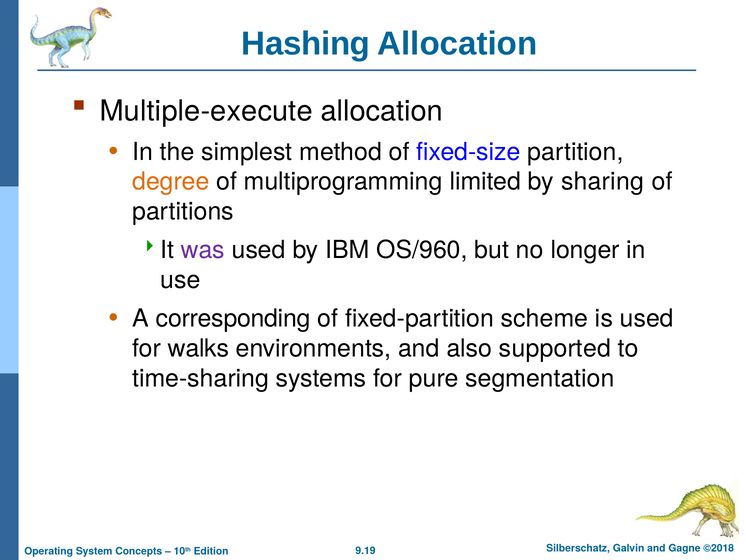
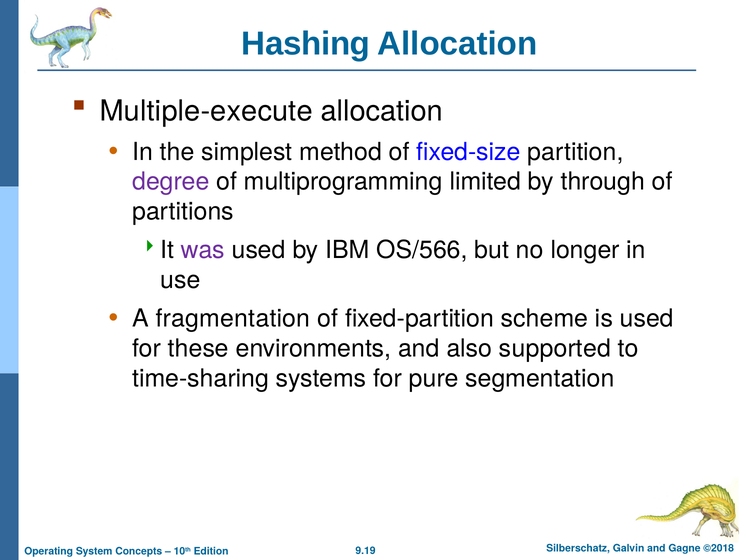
degree colour: orange -> purple (171, 182)
sharing: sharing -> through (603, 182)
OS/960: OS/960 -> OS/566 (422, 250)
corresponding: corresponding -> fragmentation (233, 318)
walks: walks -> these (198, 348)
